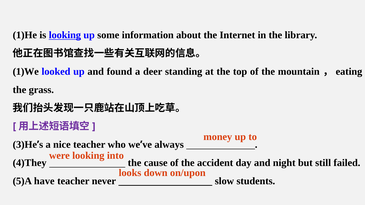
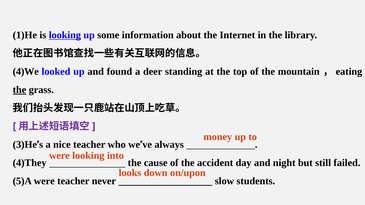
1)We: 1)We -> 4)We (26, 72)
the underline: none -> present (19, 90)
5)A have: have -> were (44, 181)
